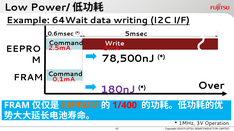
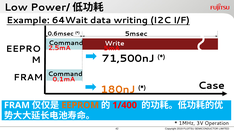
78,500nJ: 78,500nJ -> 71,500nJ (128, 59)
Over: Over -> Case (211, 86)
180nJ colour: purple -> orange (118, 90)
